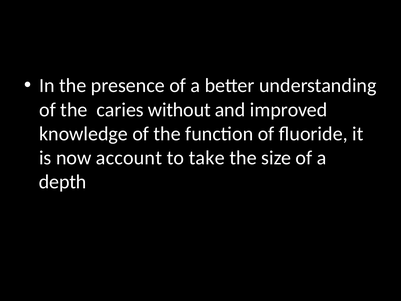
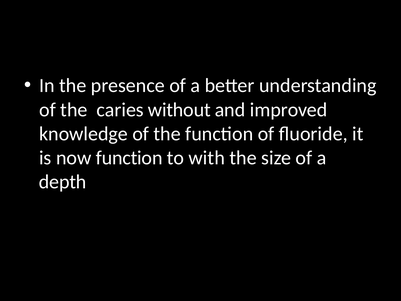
now account: account -> function (129, 158)
take: take -> with (207, 158)
